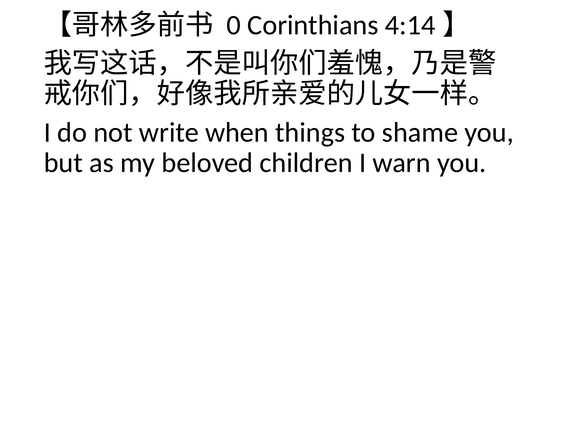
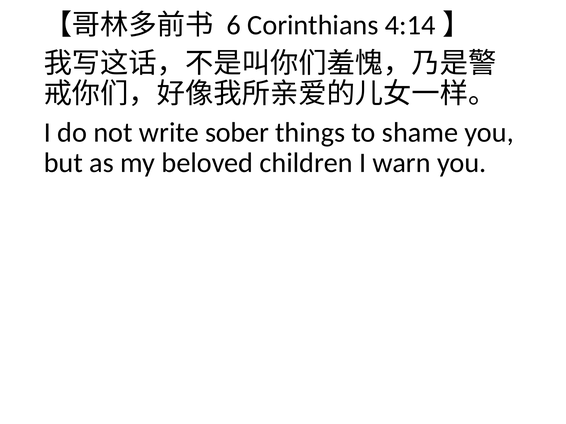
0: 0 -> 6 (234, 25)
when: when -> sober (237, 133)
